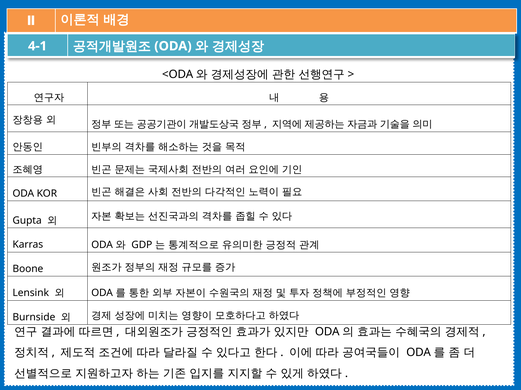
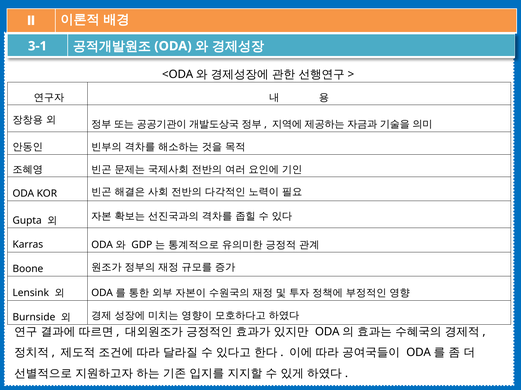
4-1: 4-1 -> 3-1 (37, 46)
